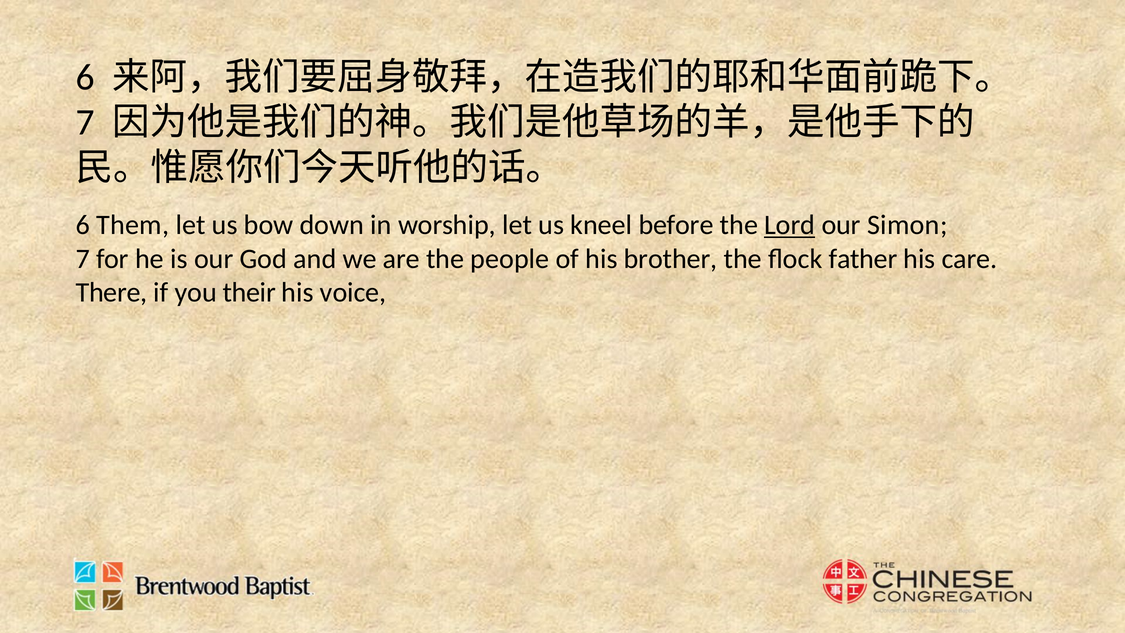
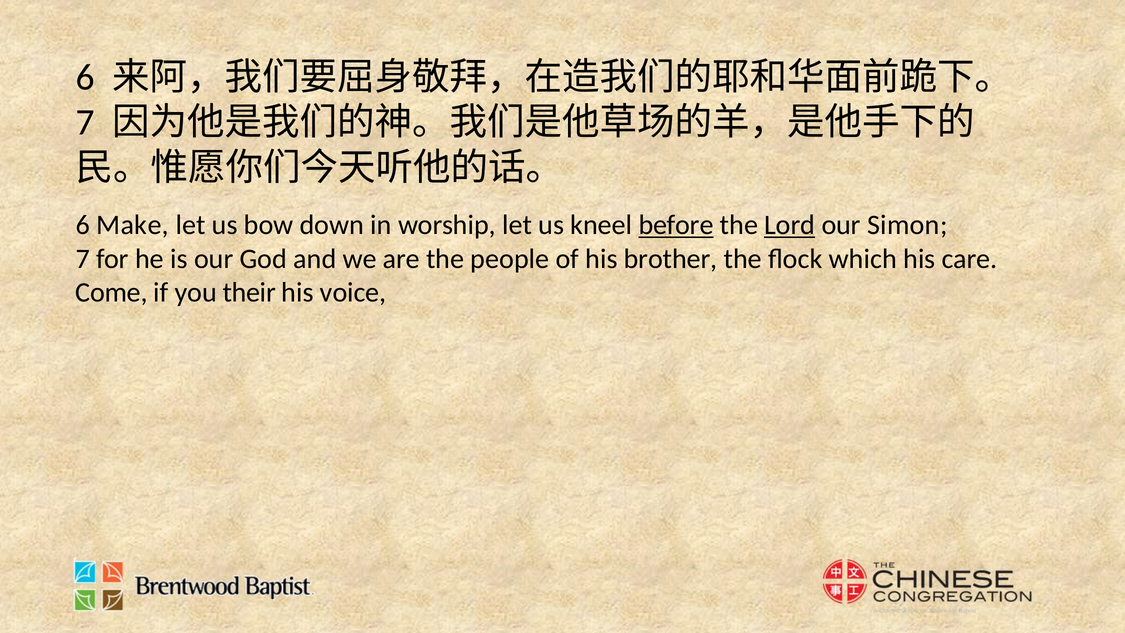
Them: Them -> Make (133, 225)
before underline: none -> present (676, 225)
father: father -> which (863, 259)
There: There -> Come (111, 293)
